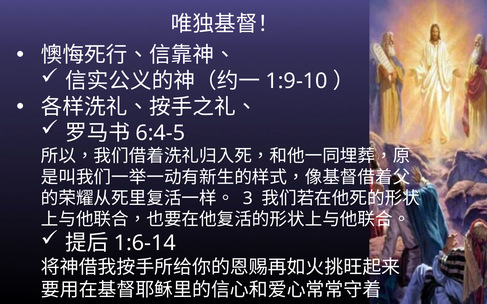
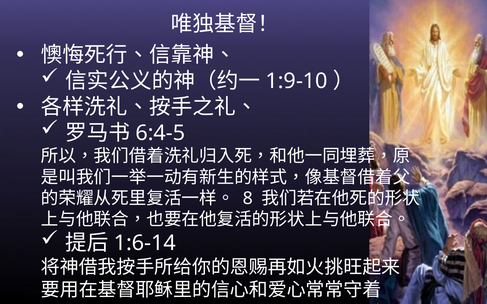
3: 3 -> 8 (248, 199)
